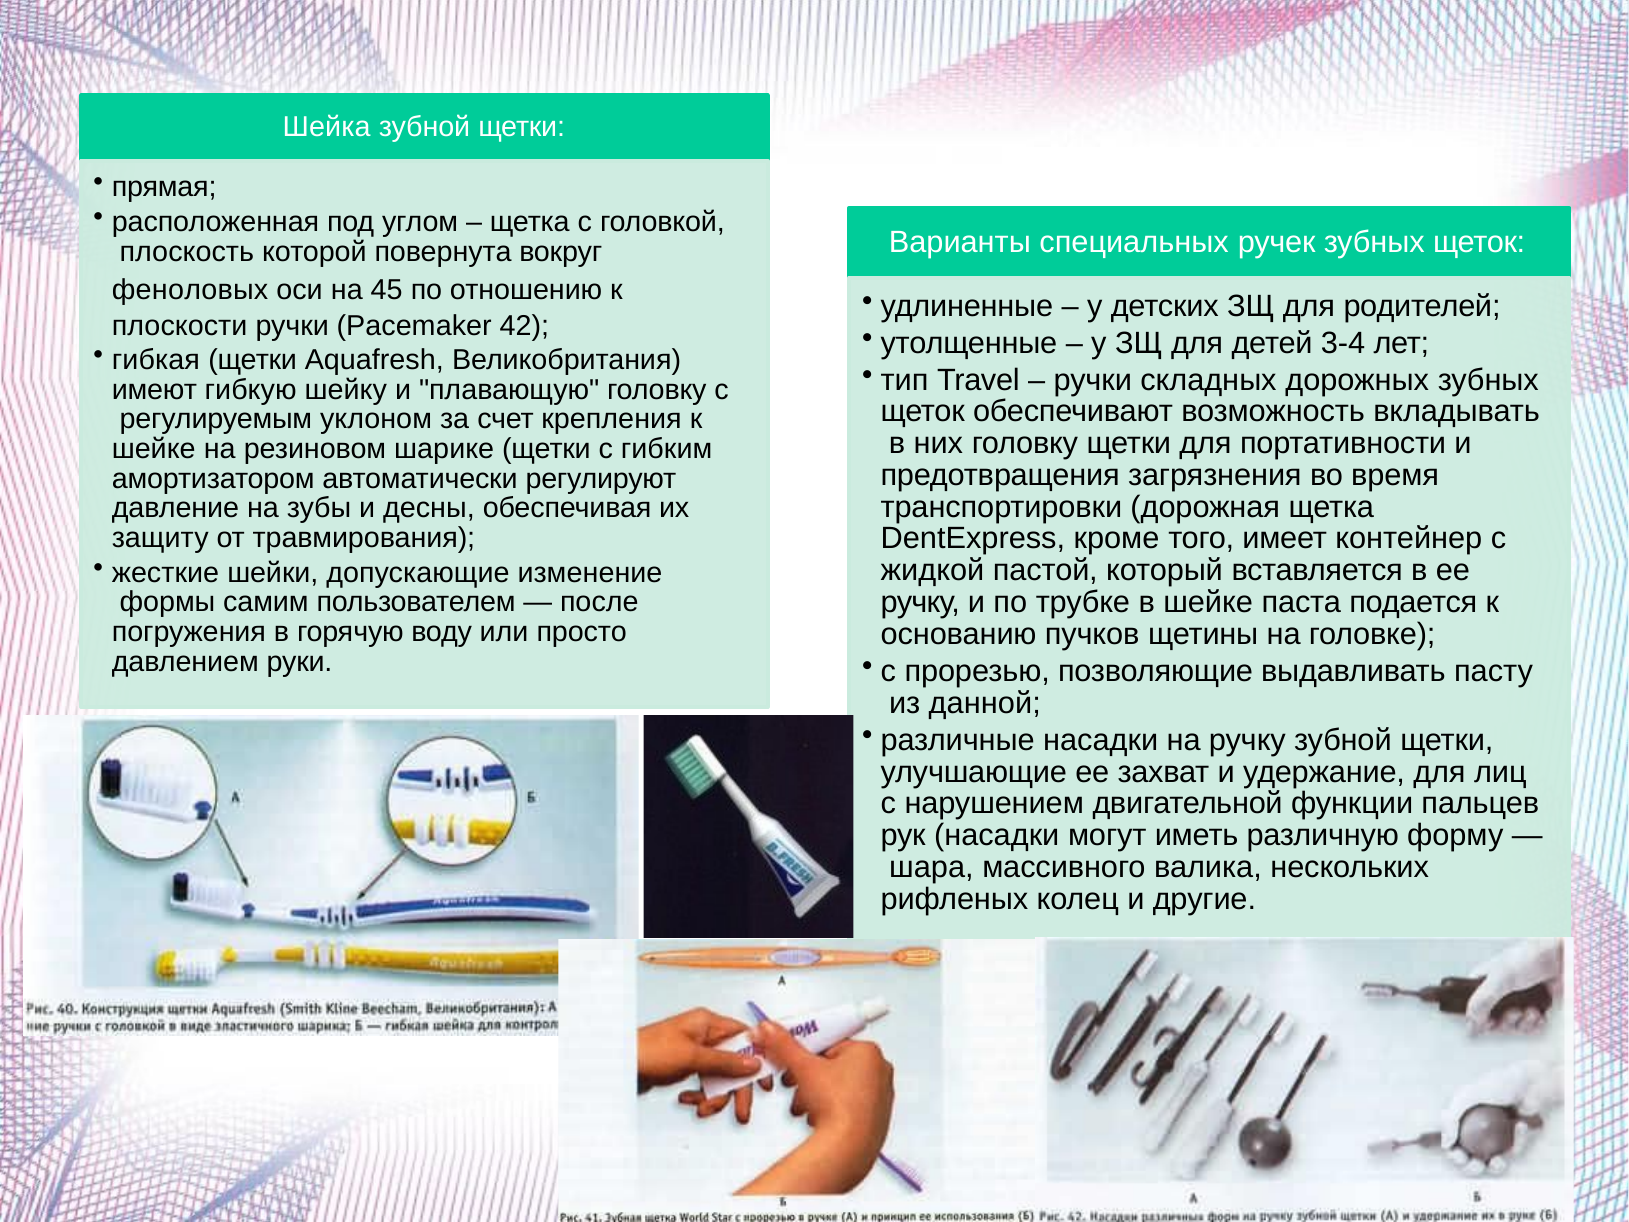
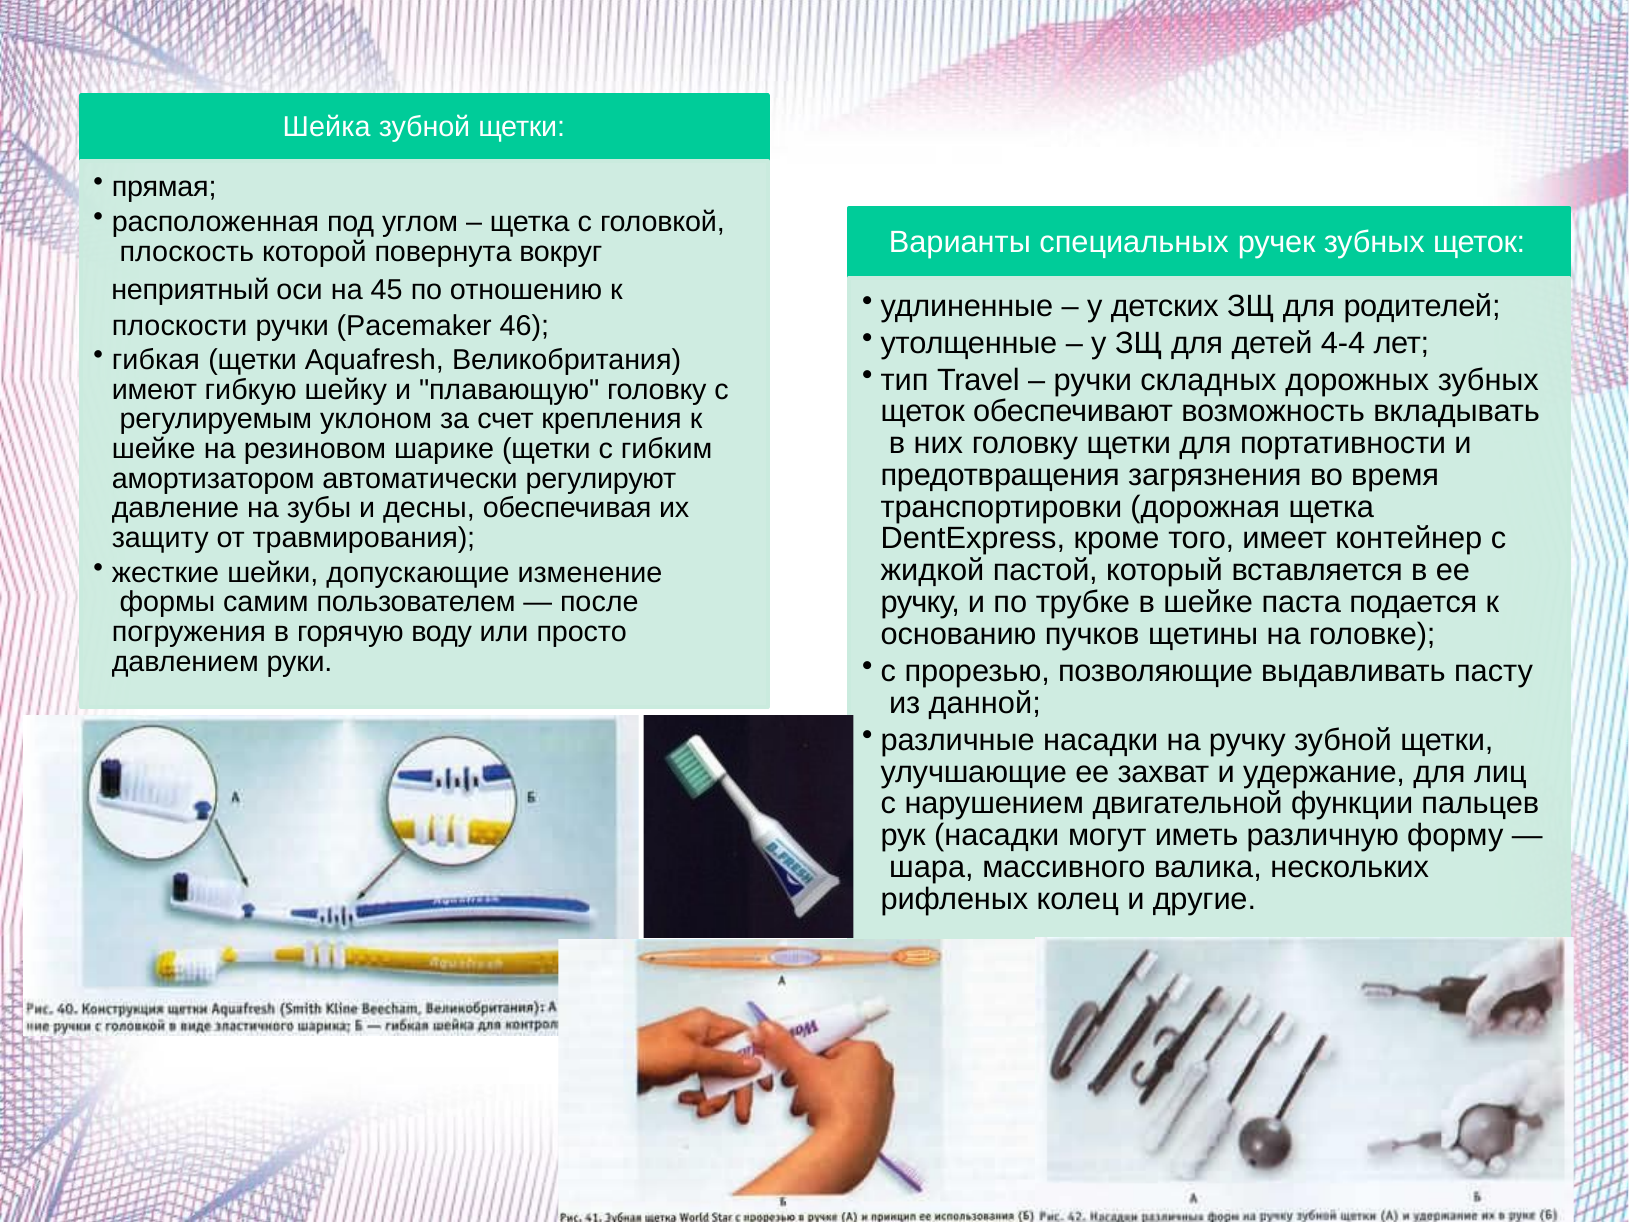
феноловых: феноловых -> неприятный (190, 290)
42: 42 -> 46 (524, 325)
3-4: 3-4 -> 4-4 (1343, 343)
